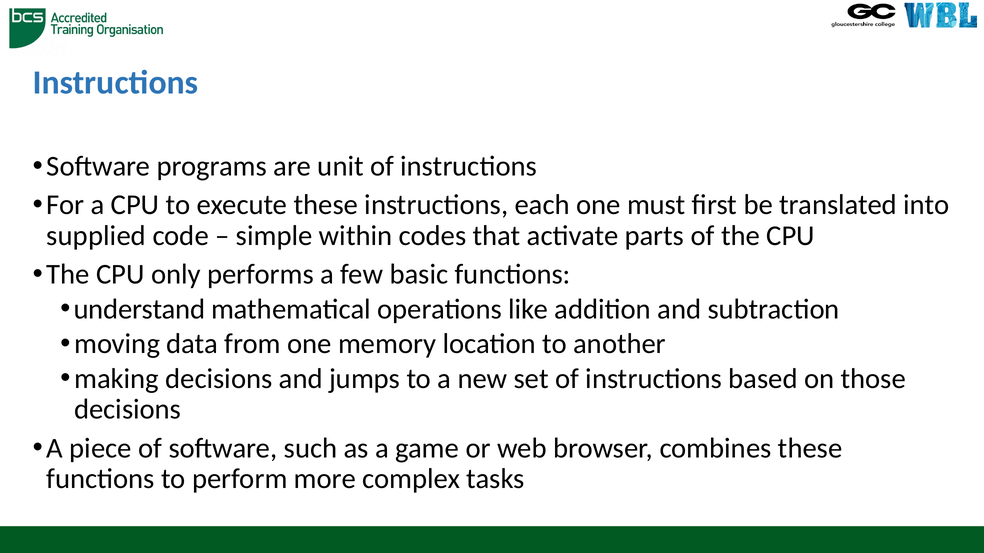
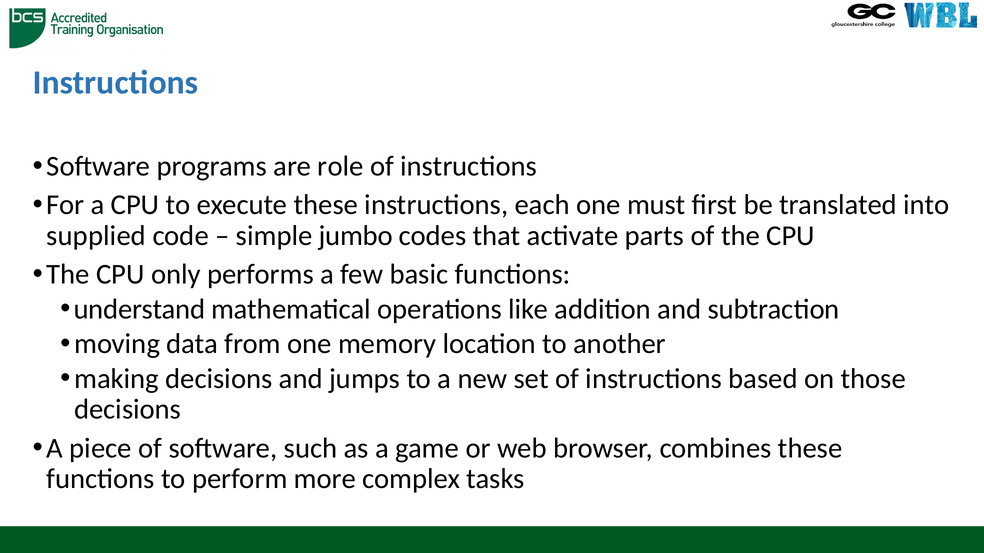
unit: unit -> role (341, 166)
within: within -> jumbo (356, 236)
